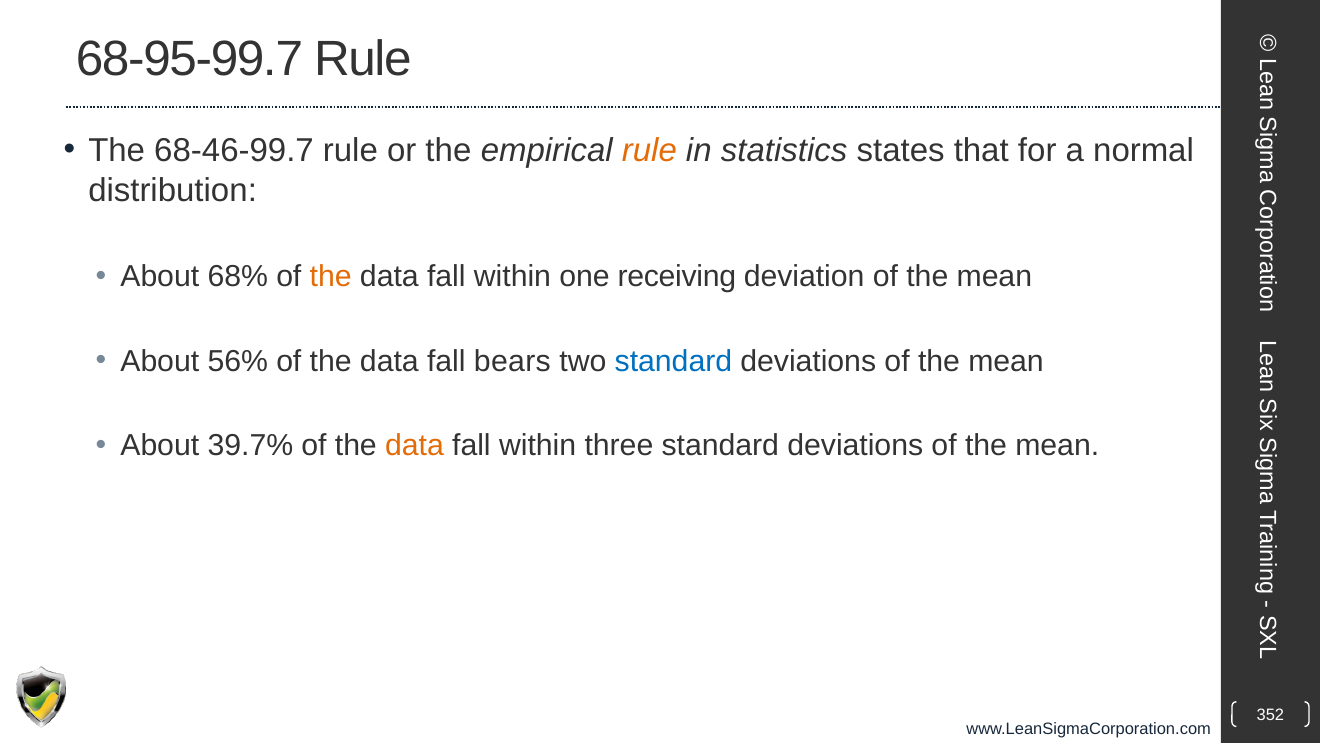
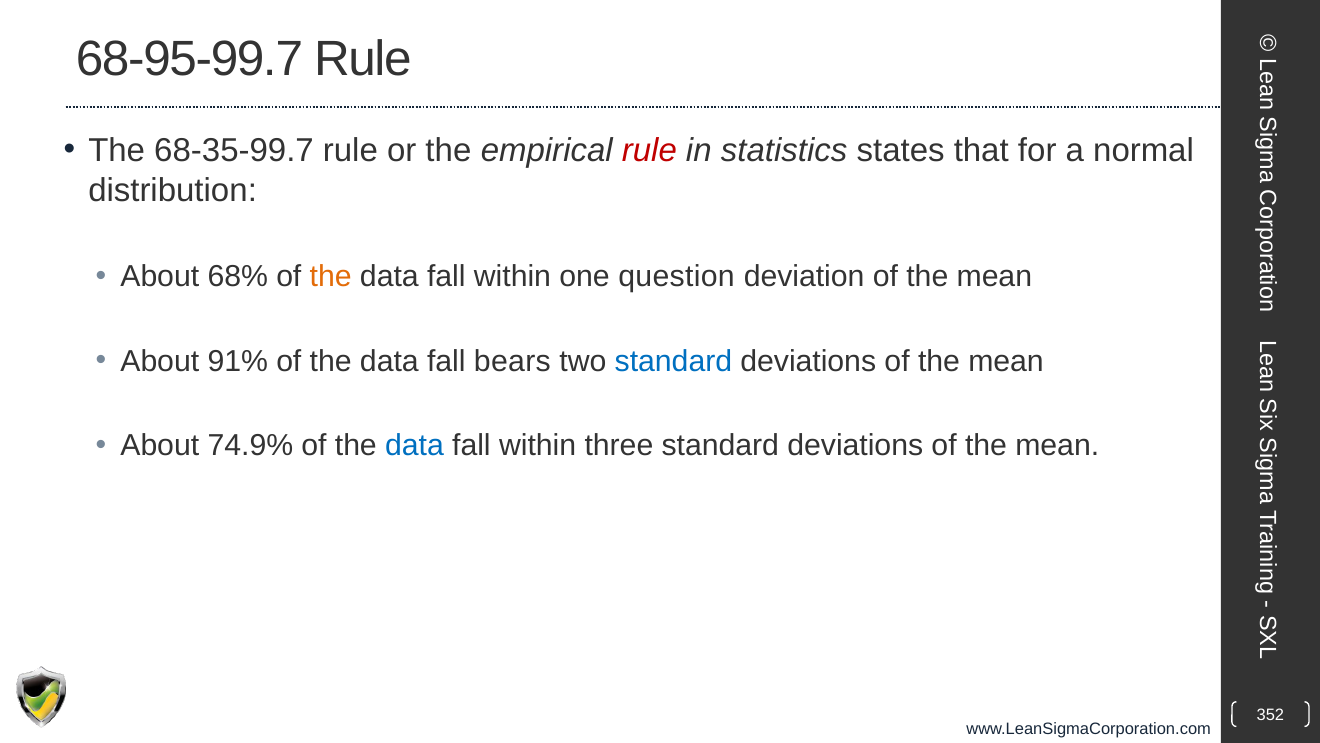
68-46-99.7: 68-46-99.7 -> 68-35-99.7 (234, 151)
rule colour: orange -> red (649, 151)
receiving: receiving -> question (677, 276)
56%: 56% -> 91% (238, 361)
39.7%: 39.7% -> 74.9% (250, 446)
data colour: orange -> blue (415, 446)
